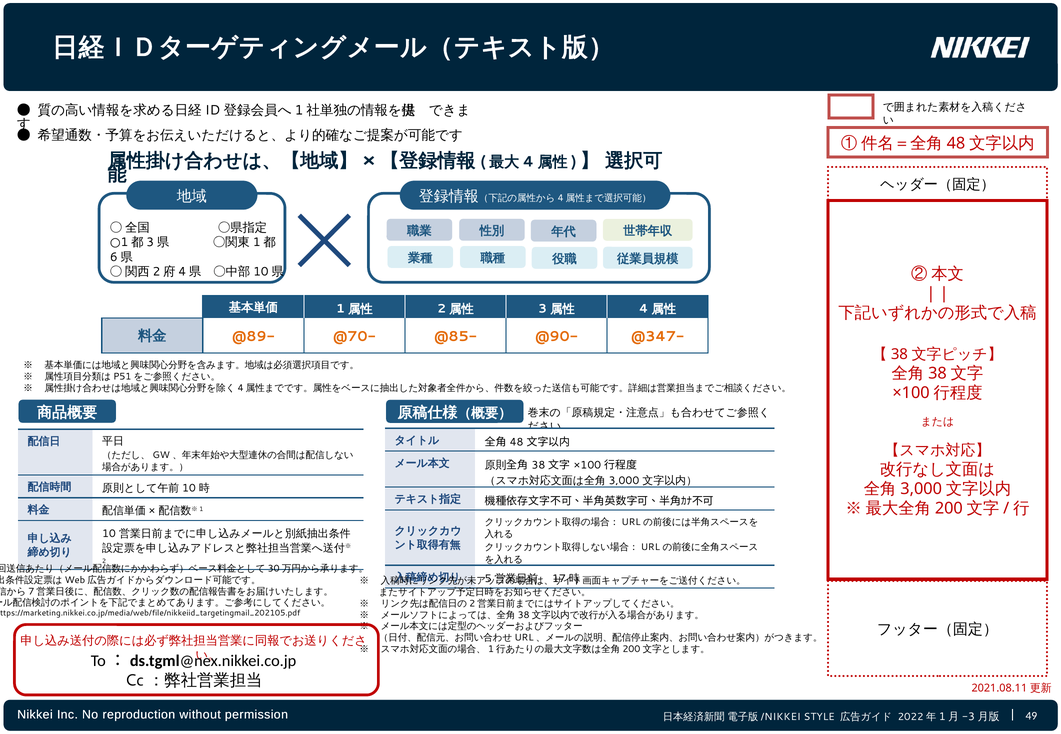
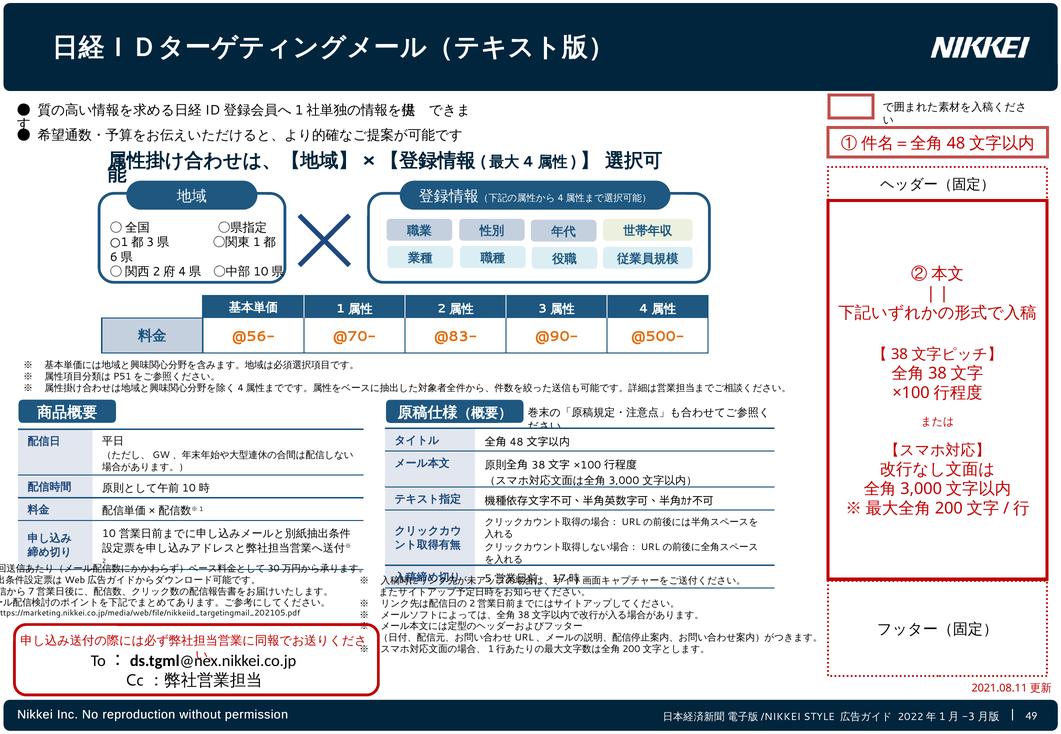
@89-: @89- -> @56- (253, 337)
@85-: @85- -> @83- (456, 337)
@347-: @347- -> @500- (658, 337)
